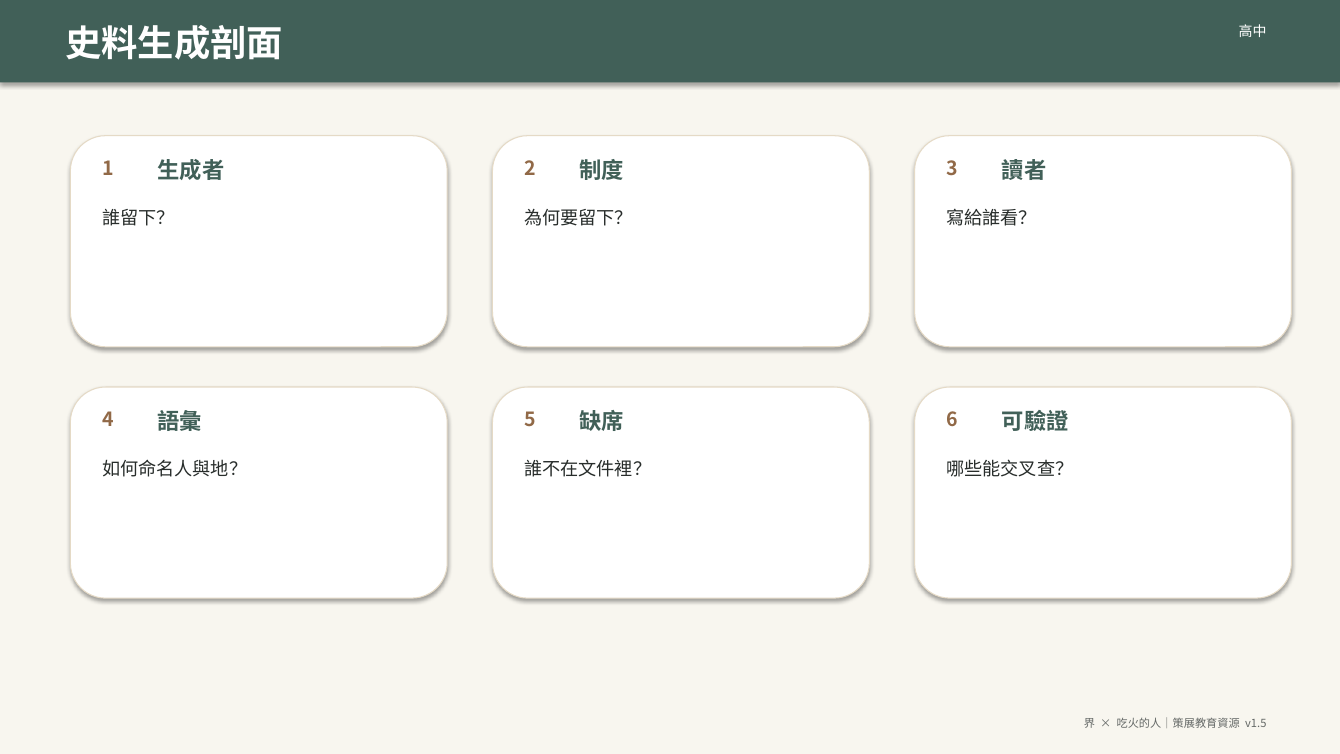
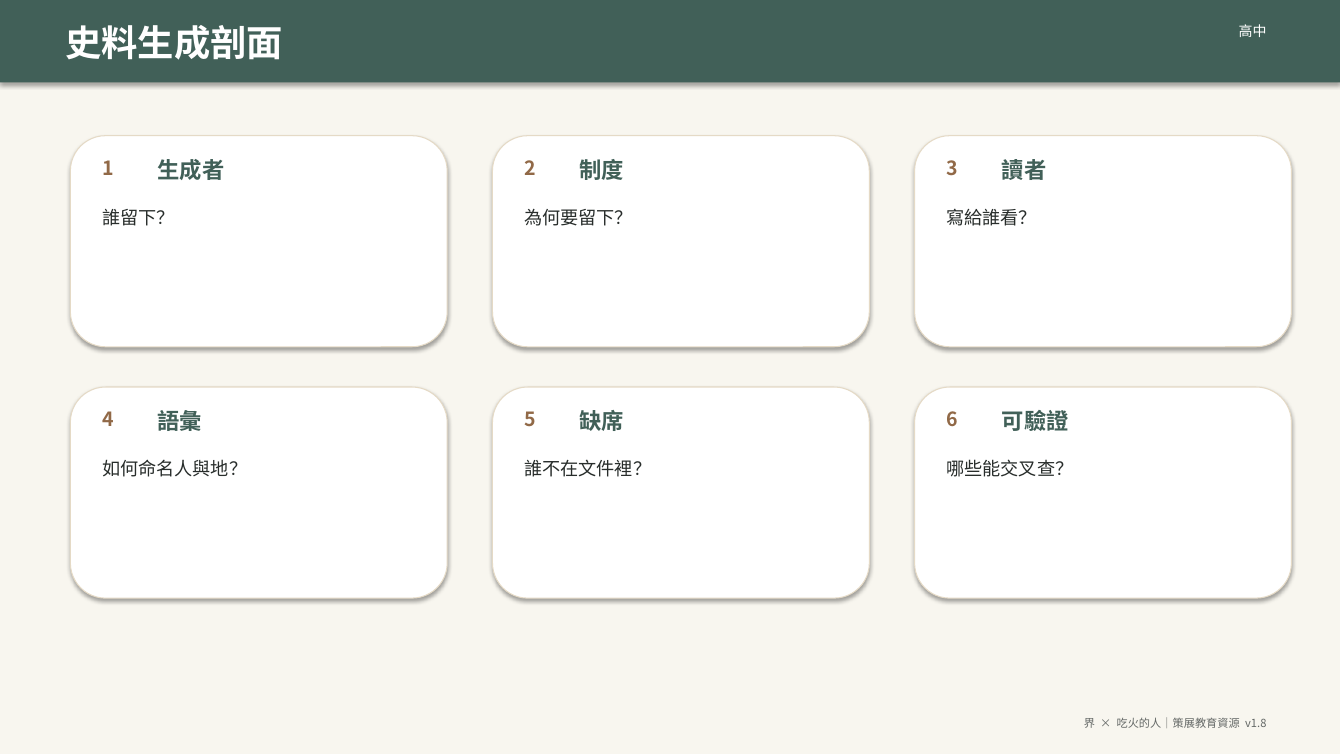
v1.5: v1.5 -> v1.8 (1256, 724)
